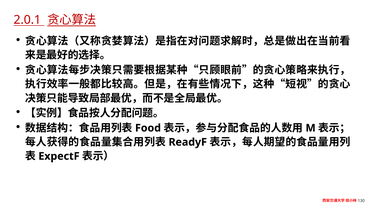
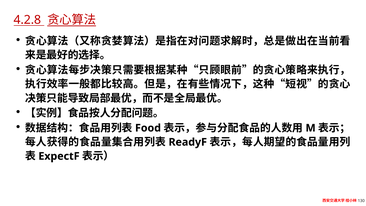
2.0.1: 2.0.1 -> 4.2.8 (27, 20)
